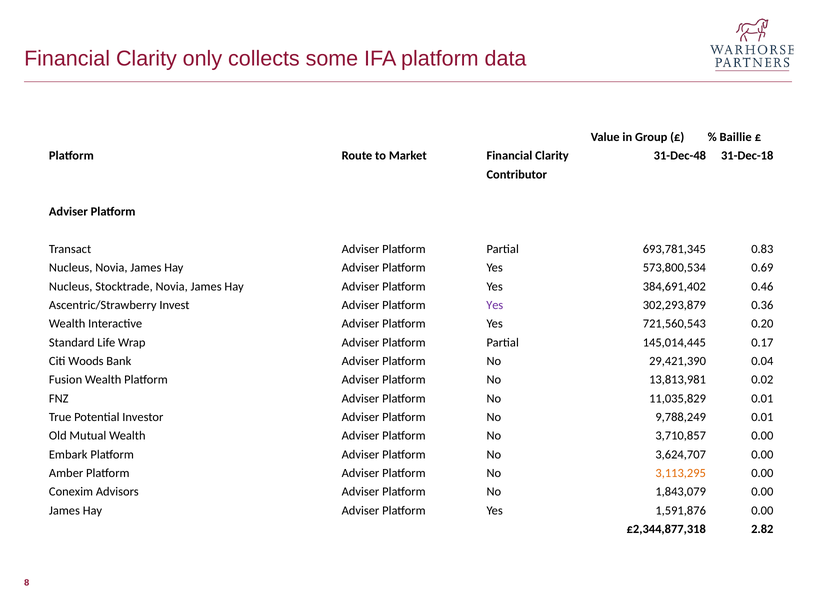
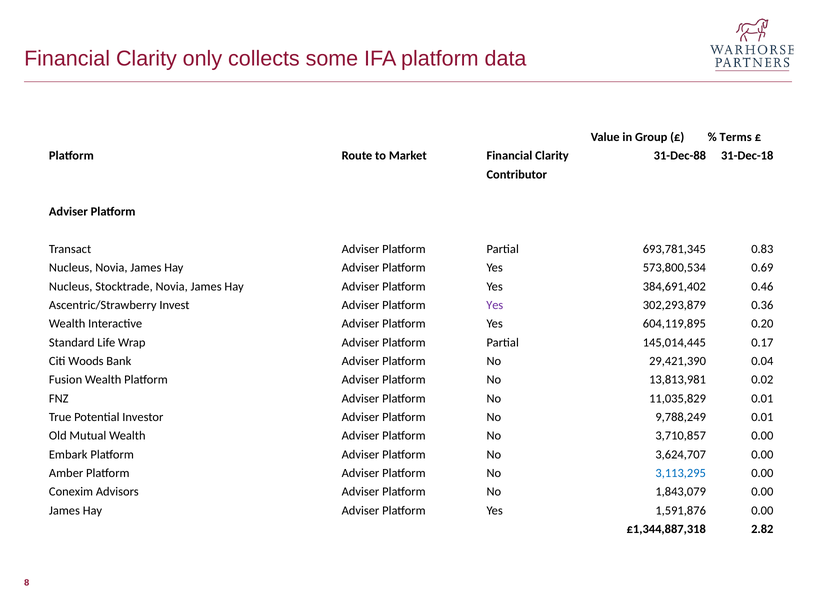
Baillie: Baillie -> Terms (736, 137)
31-Dec-48: 31-Dec-48 -> 31-Dec-88 (680, 156)
721,560,543: 721,560,543 -> 604,119,895 (674, 324)
3,113,295 colour: orange -> blue (681, 473)
£2,344,877,318: £2,344,877,318 -> £1,344,887,318 (666, 529)
